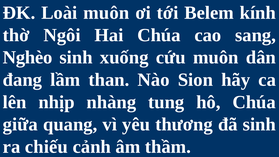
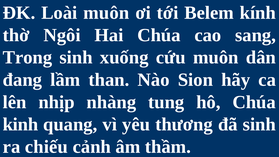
Nghèo: Nghèo -> Trong (27, 57)
giữa: giữa -> kinh (20, 124)
